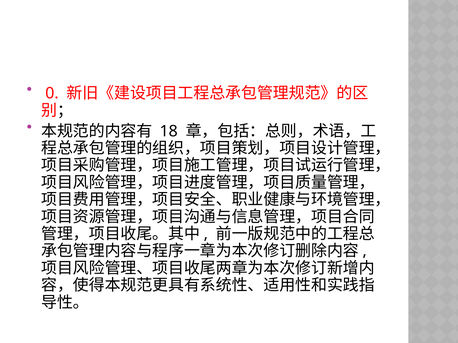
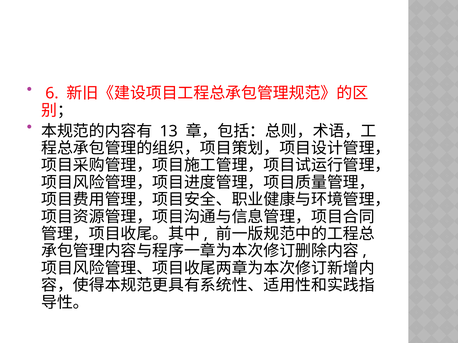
0: 0 -> 6 (52, 94)
18: 18 -> 13 (169, 131)
